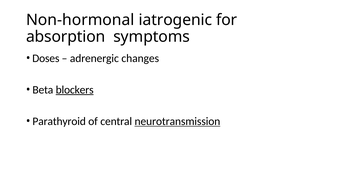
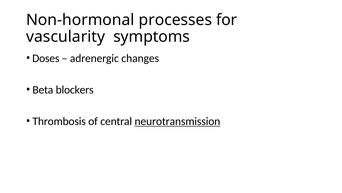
iatrogenic: iatrogenic -> processes (175, 20)
absorption: absorption -> vascularity (66, 37)
blockers underline: present -> none (75, 89)
Parathyroid: Parathyroid -> Thrombosis (59, 121)
